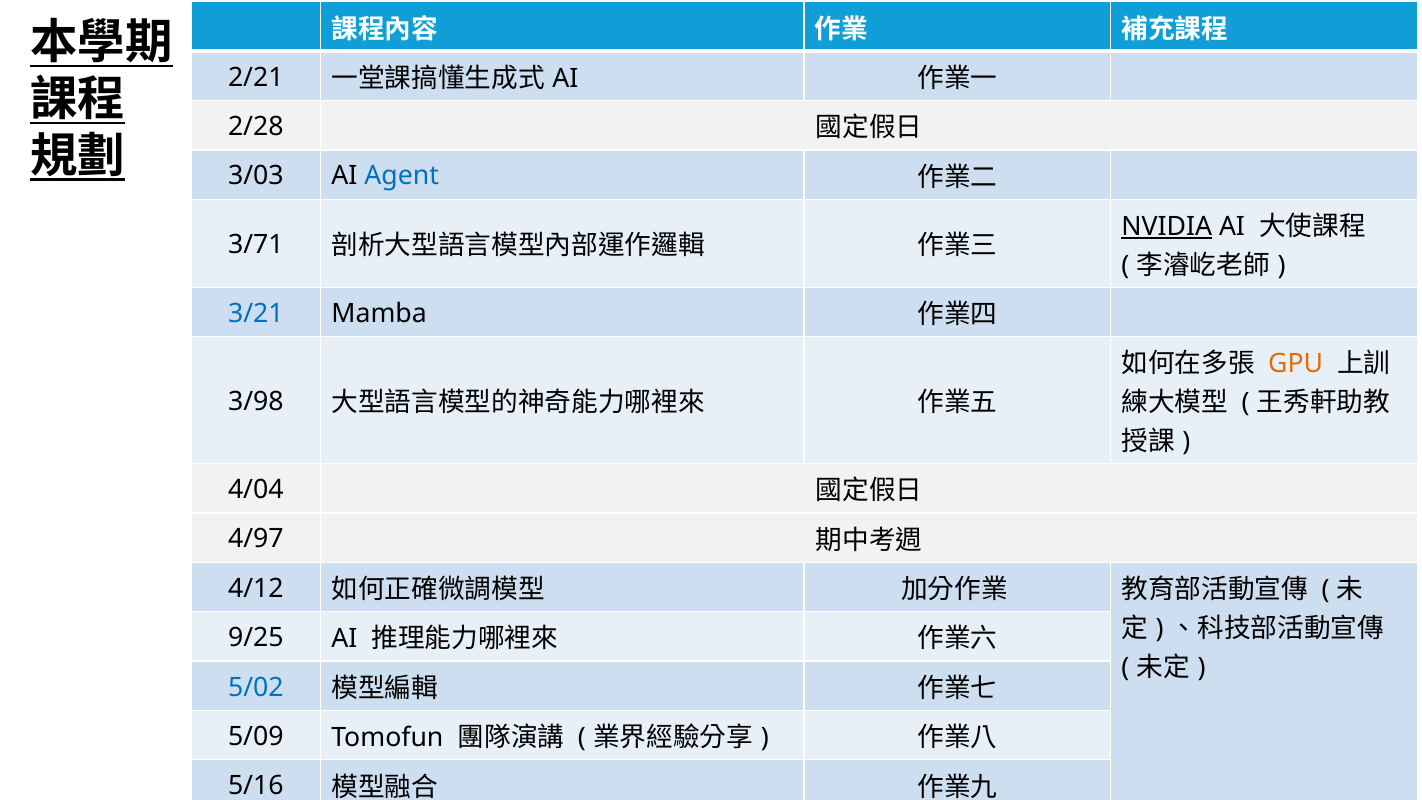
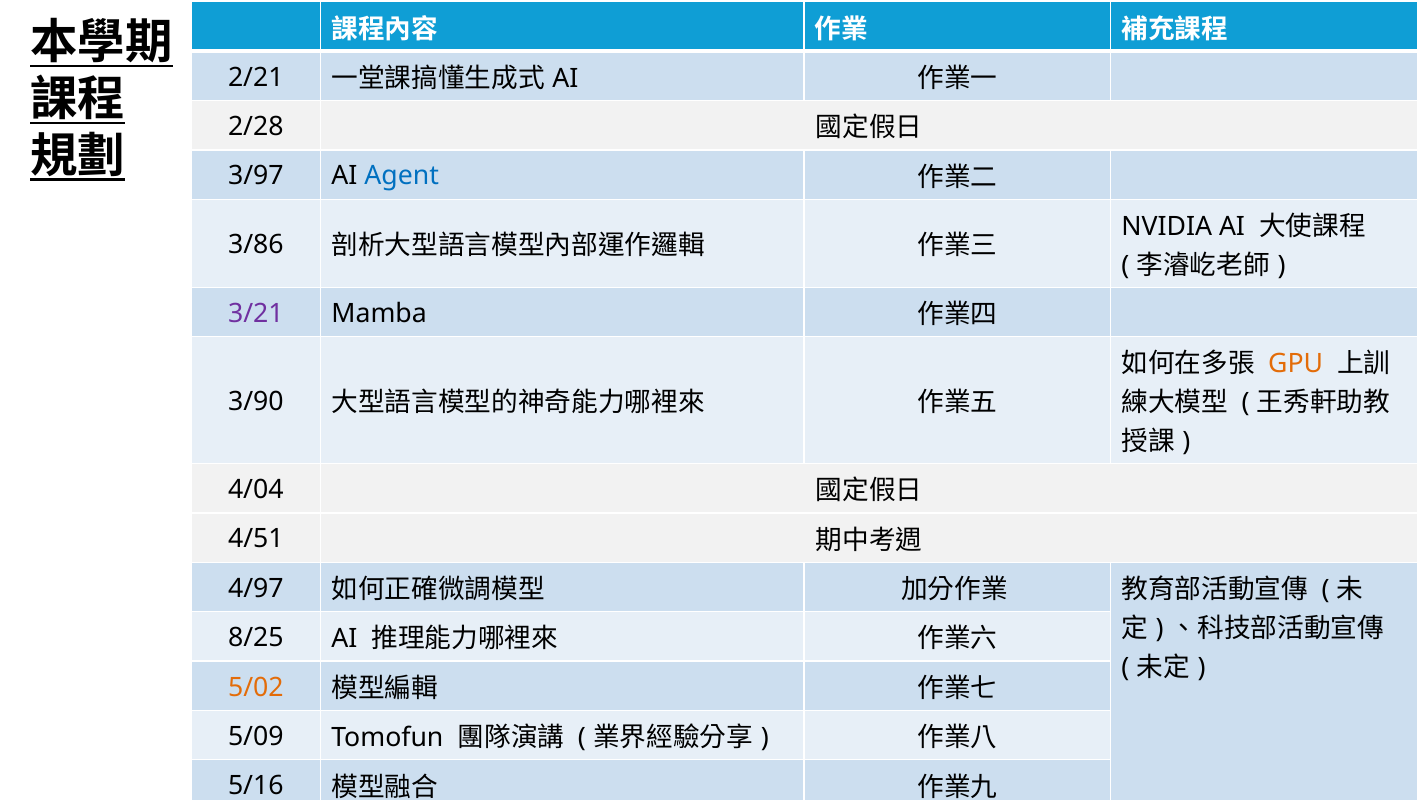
3/03: 3/03 -> 3/97 (256, 176)
NVIDIA underline: present -> none (1167, 227)
3/71: 3/71 -> 3/86 (256, 245)
3/21 colour: blue -> purple (256, 313)
3/98: 3/98 -> 3/90 (256, 402)
4/97: 4/97 -> 4/51 (256, 539)
4/12: 4/12 -> 4/97 (256, 588)
9/25: 9/25 -> 8/25 (256, 638)
5/02 colour: blue -> orange (256, 687)
